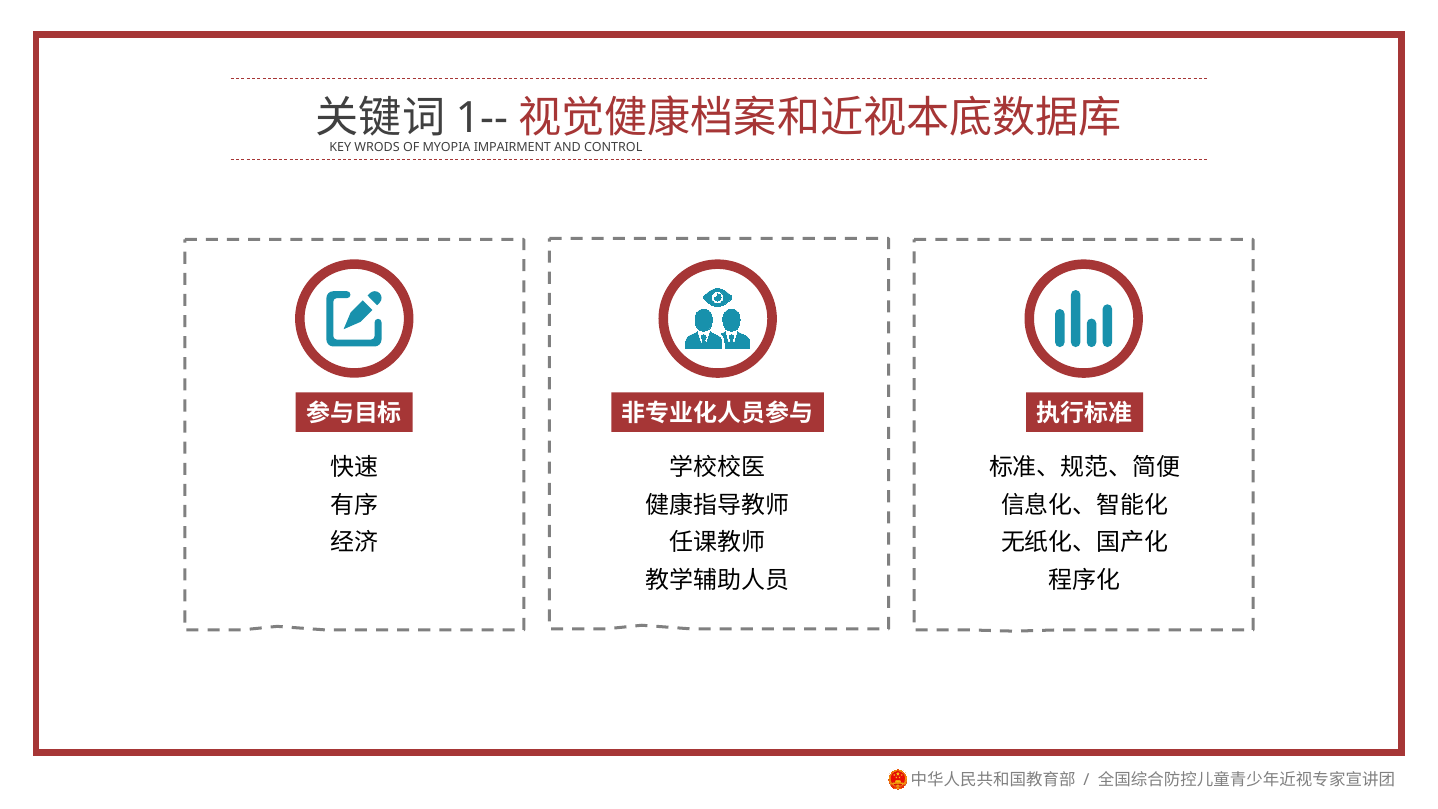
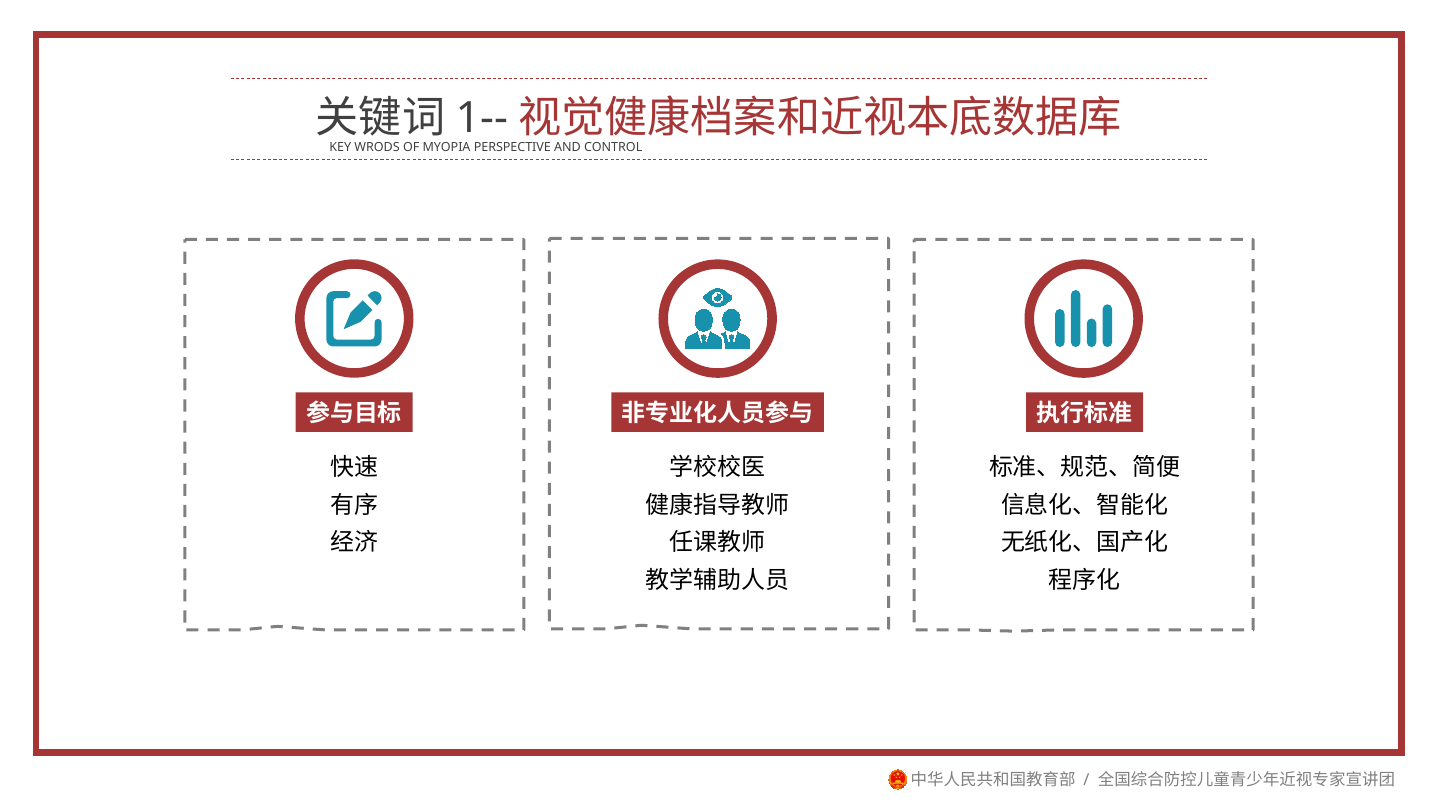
IMPAIRMENT: IMPAIRMENT -> PERSPECTIVE (512, 147)
